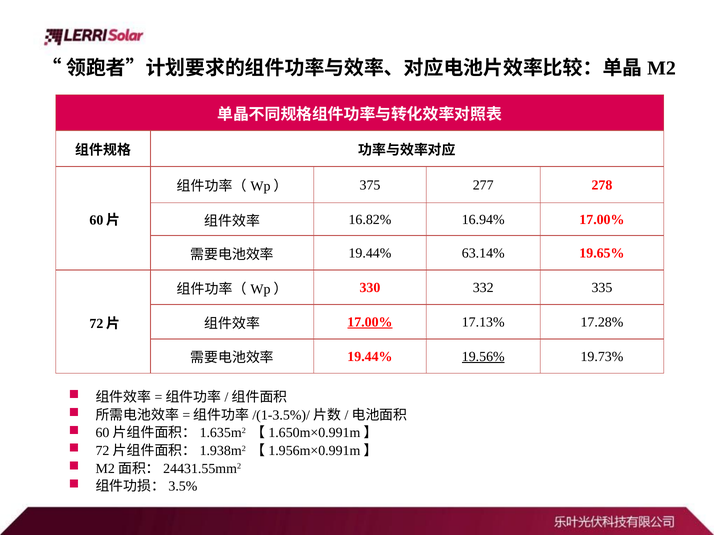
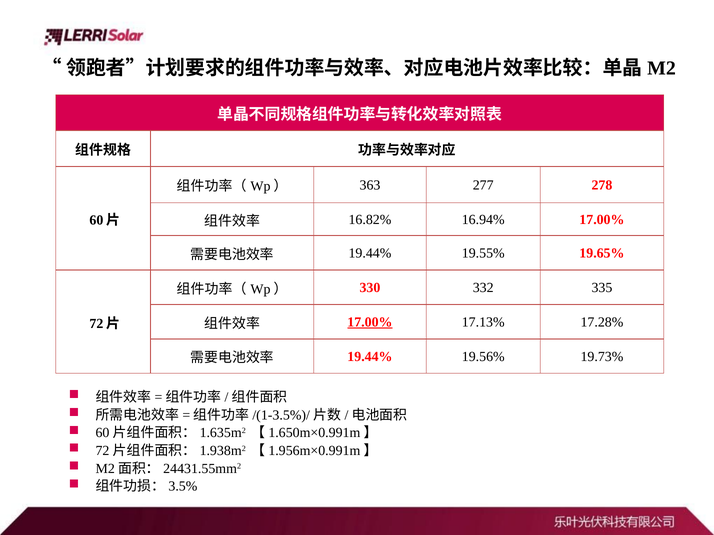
375: 375 -> 363 (370, 185)
63.14%: 63.14% -> 19.55% (483, 253)
19.56% underline: present -> none (483, 357)
